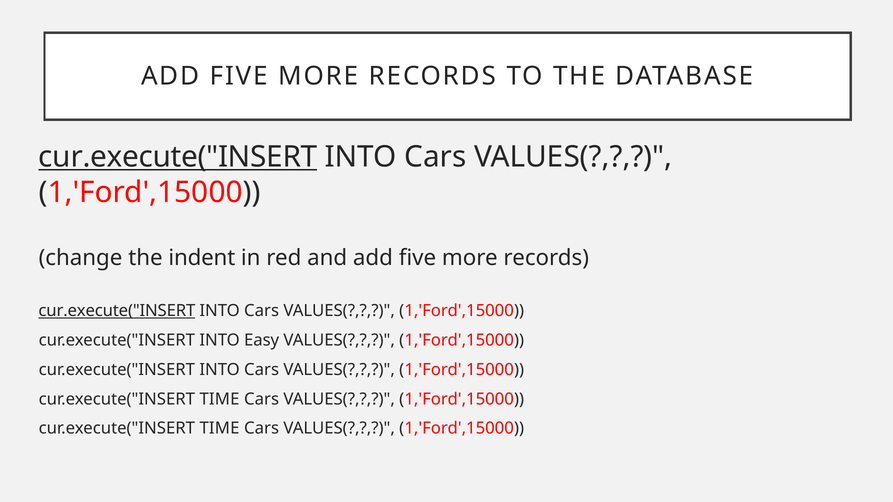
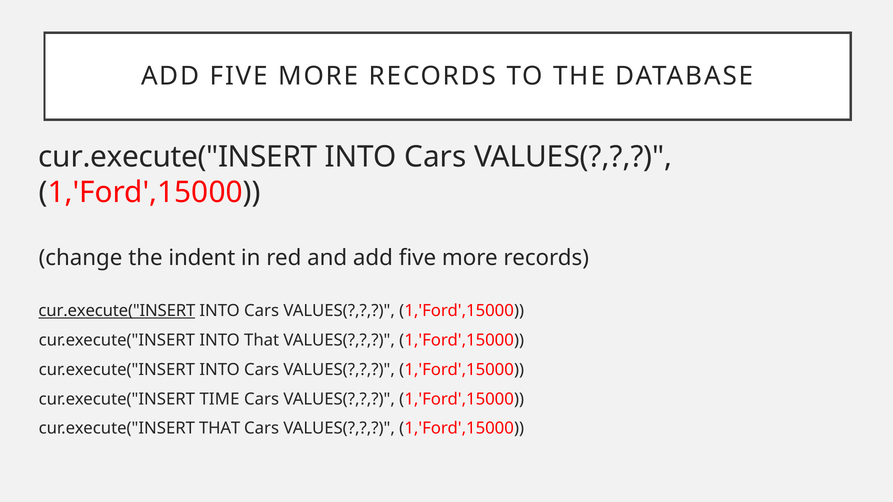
cur.execute("INSERT underline: present -> none (178, 157)
INTO Easy: Easy -> That (262, 341)
TIME: TIME -> THAT (220, 429)
